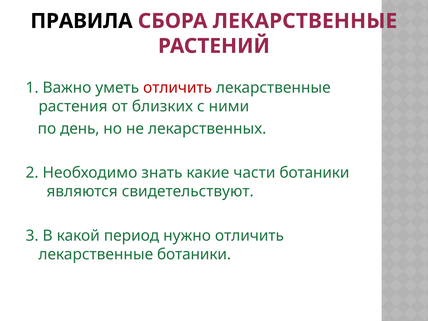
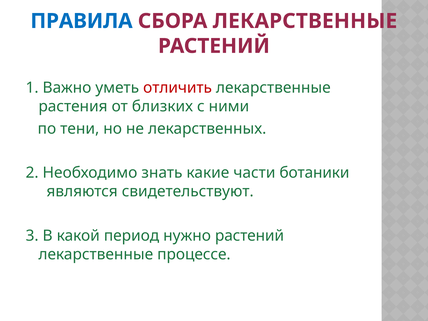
ПРАВИЛА colour: black -> blue (81, 21)
день: день -> тени (80, 129)
нужно отличить: отличить -> растений (250, 236)
лекарственные ботаники: ботаники -> процессе (194, 254)
